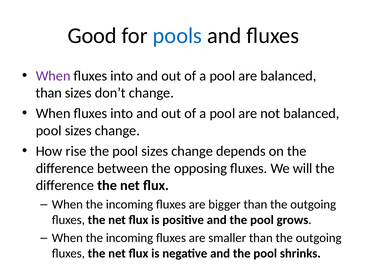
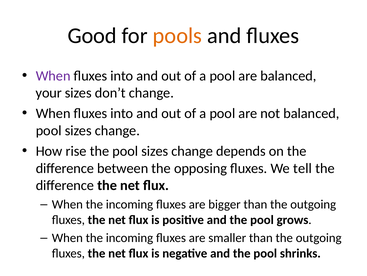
pools colour: blue -> orange (177, 36)
than: than -> your (49, 93)
will: will -> tell (303, 168)
